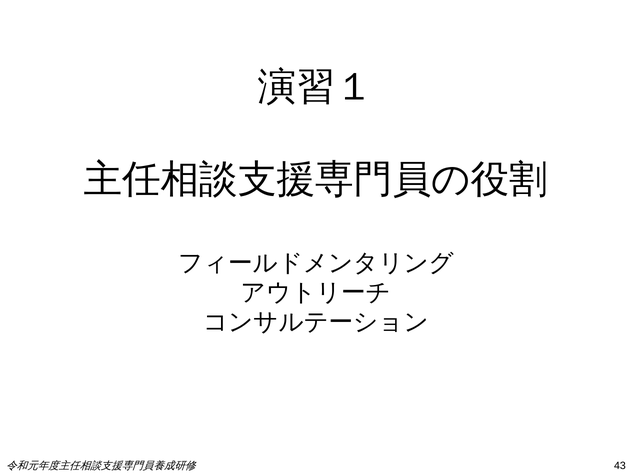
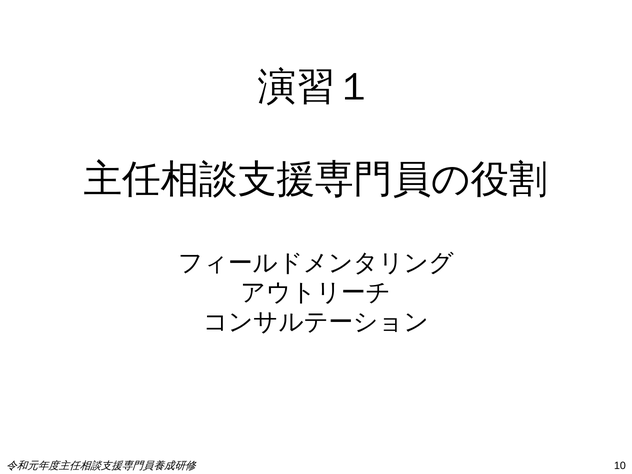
43: 43 -> 10 (620, 466)
